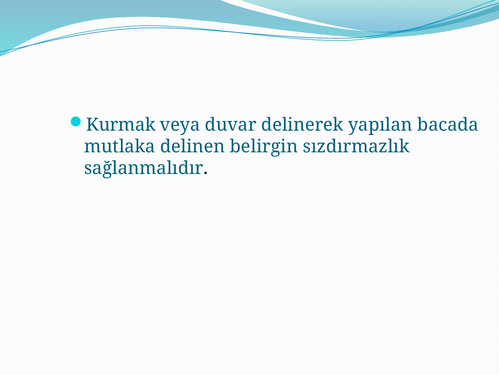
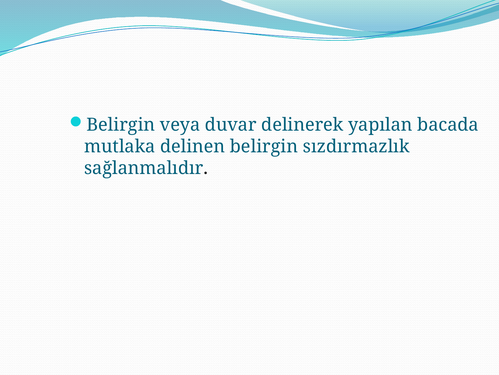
Kurmak: Kurmak -> Belirgin (121, 125)
